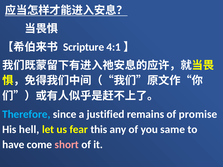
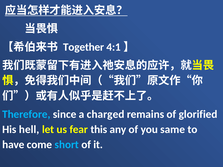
Scripture: Scripture -> Together (84, 47)
justified: justified -> charged (106, 114)
promise: promise -> glorified (198, 114)
short colour: pink -> light blue (67, 145)
